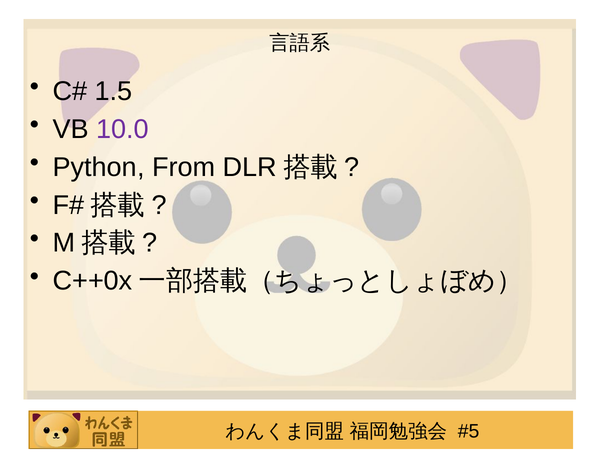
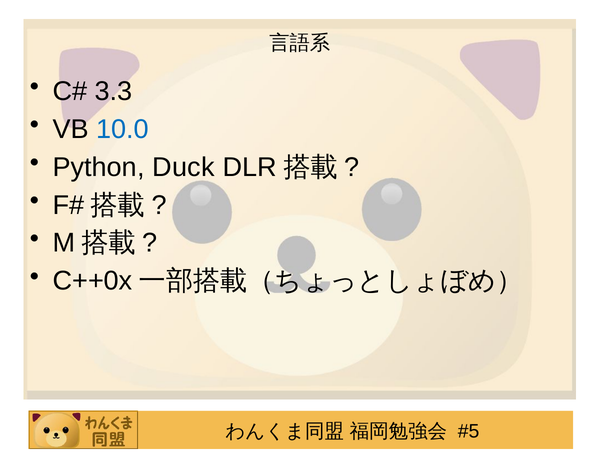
1.5: 1.5 -> 3.3 (114, 91)
10.0 colour: purple -> blue (123, 129)
From: From -> Duck (183, 167)
